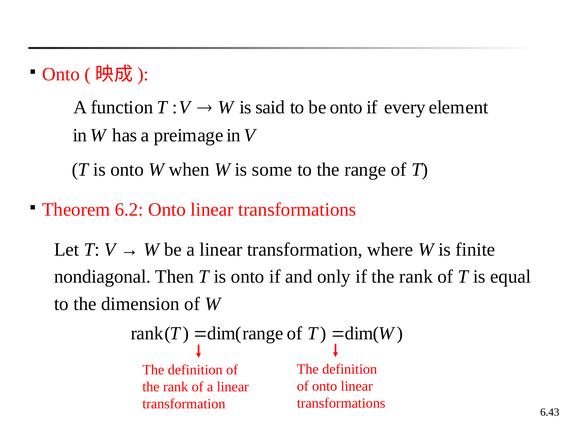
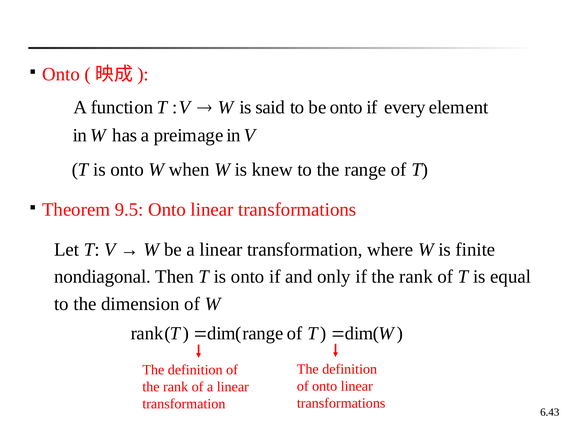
some: some -> knew (272, 169)
6.2: 6.2 -> 9.5 (129, 210)
